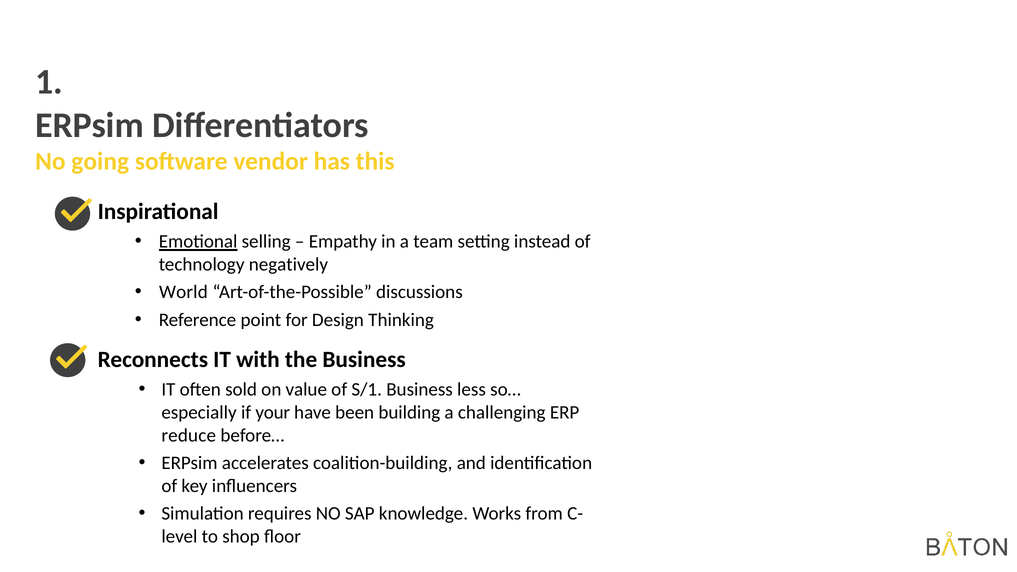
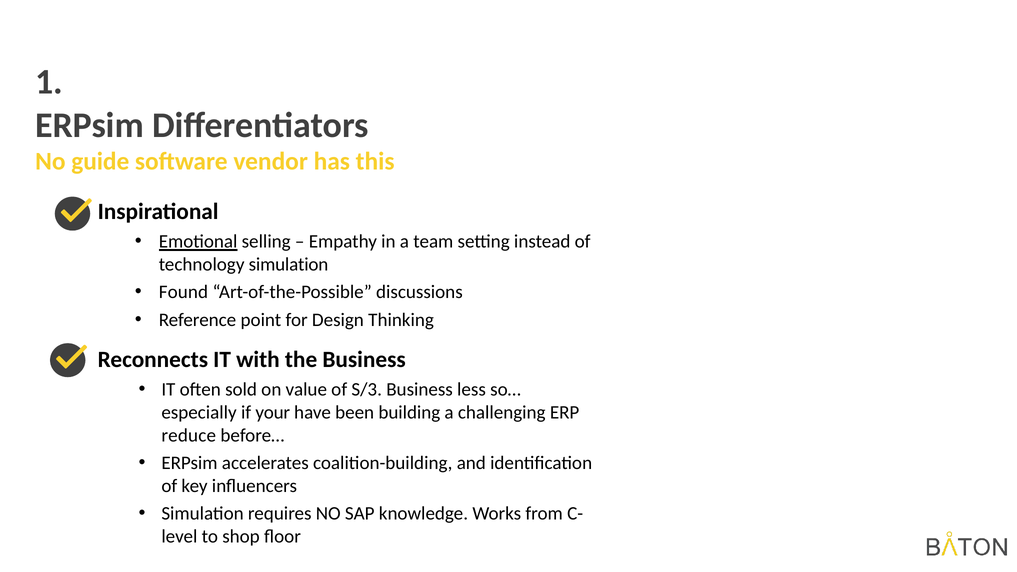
going: going -> guide (100, 161)
technology negatively: negatively -> simulation (289, 264)
World: World -> Found (183, 292)
S/1: S/1 -> S/3 (367, 390)
